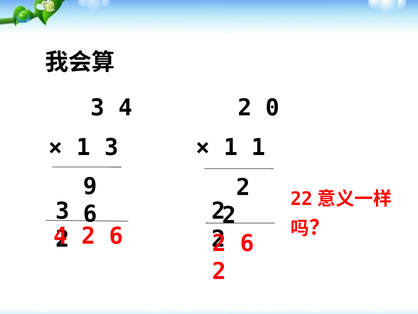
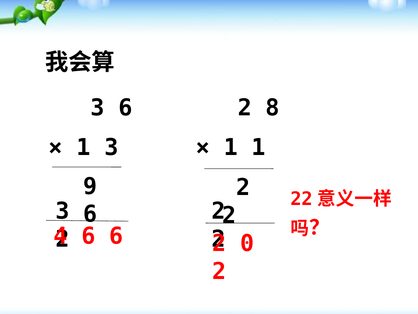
3 4: 4 -> 6 (125, 108)
0: 0 -> 8 (273, 108)
2: 2 -> 6 (88, 236)
6: 6 -> 0 (247, 243)
